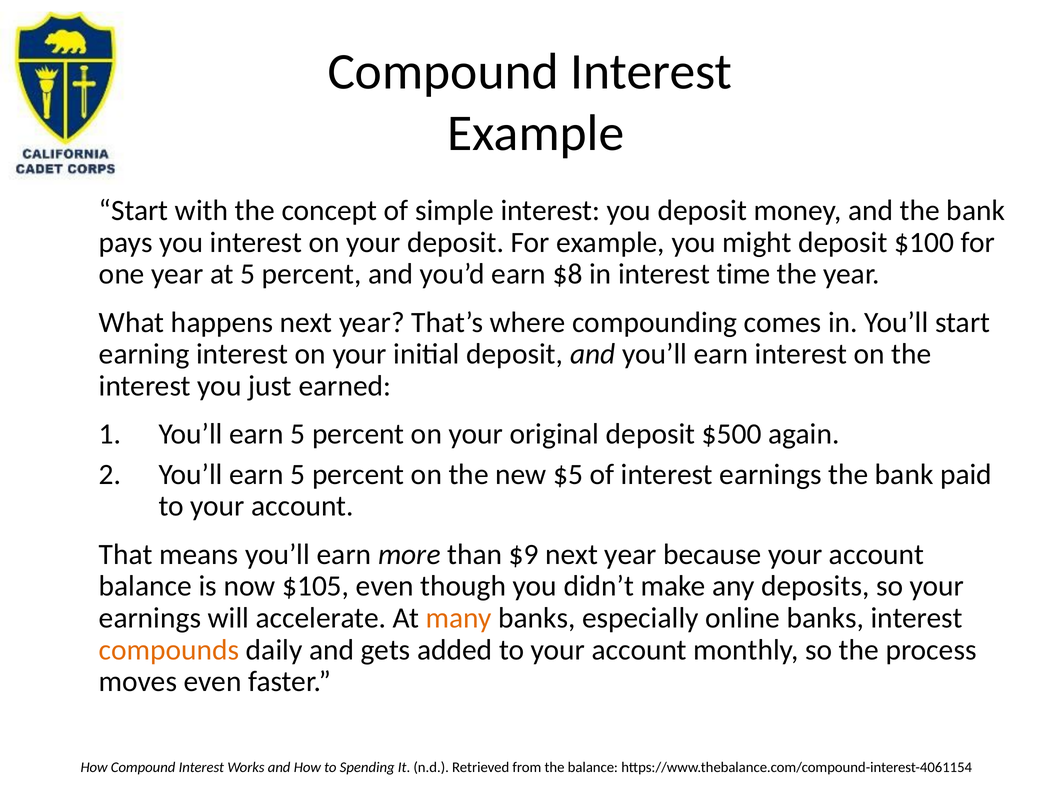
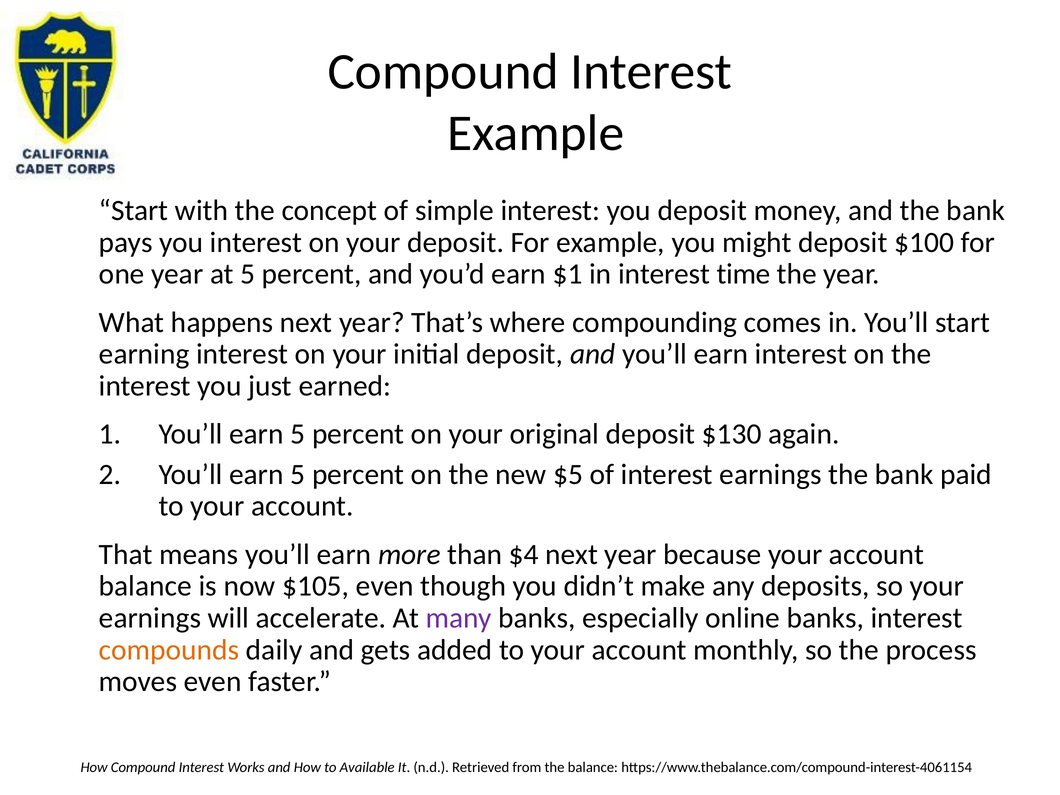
$8: $8 -> $1 (568, 274)
$500: $500 -> $130 (732, 434)
$9: $9 -> $4 (524, 554)
many colour: orange -> purple (459, 618)
Spending: Spending -> Available (367, 767)
